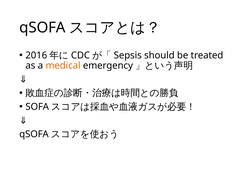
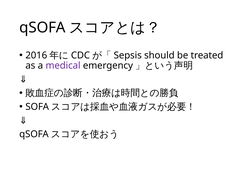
medical colour: orange -> purple (63, 66)
